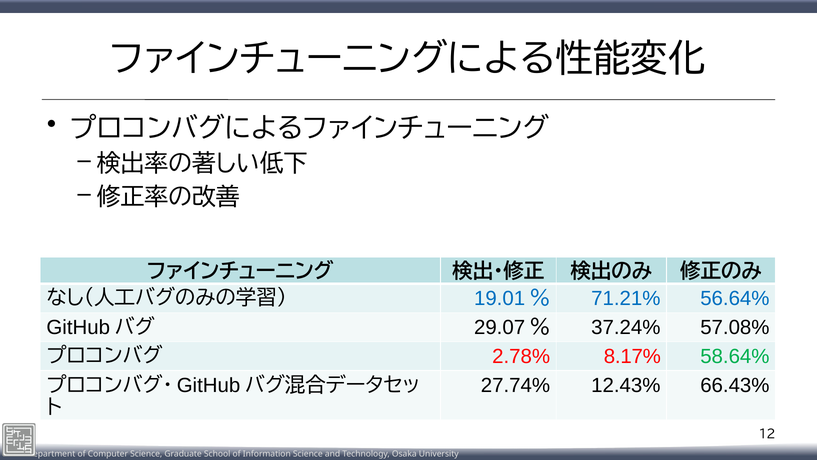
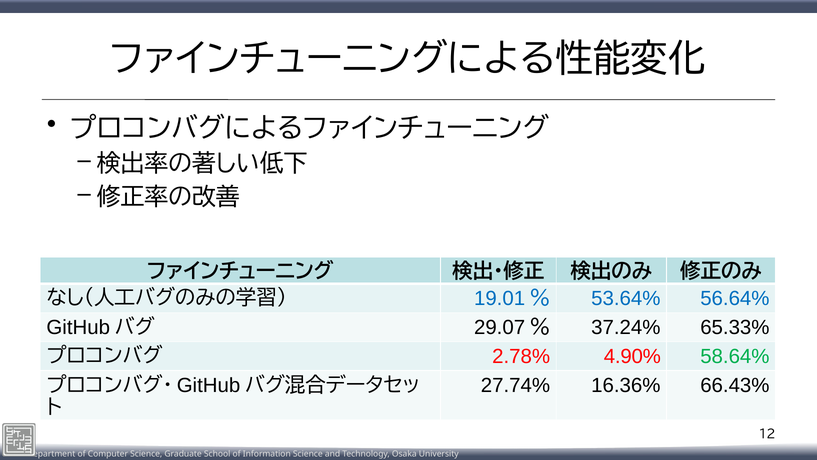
71.21%: 71.21% -> 53.64% (626, 298)
57.08%: 57.08% -> 65.33% (735, 327)
8.17%: 8.17% -> 4.90% (632, 356)
12.43%: 12.43% -> 16.36% (626, 385)
